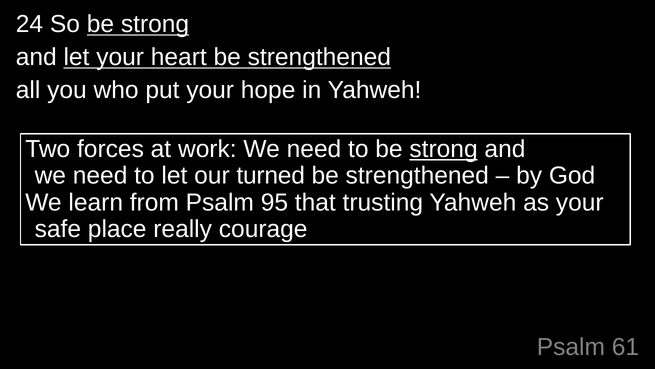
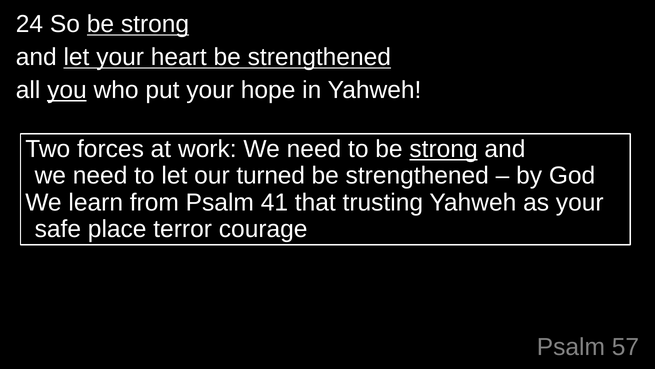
you underline: none -> present (67, 90)
95: 95 -> 41 (274, 202)
really: really -> terror (183, 229)
61: 61 -> 57 (625, 347)
